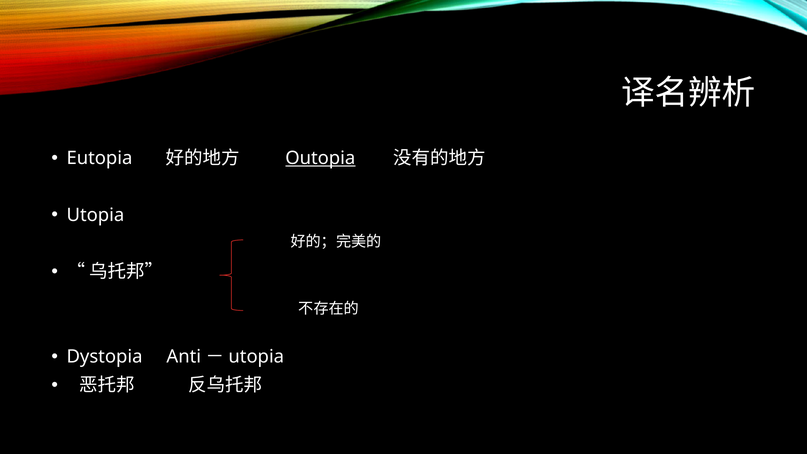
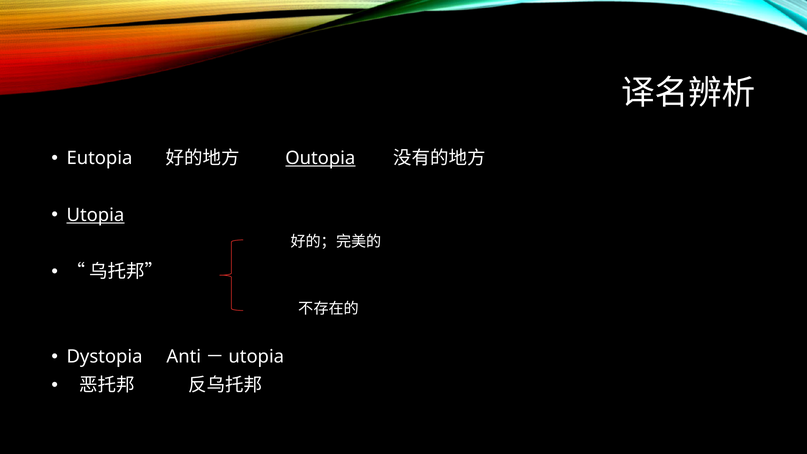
Utopia underline: none -> present (95, 215)
